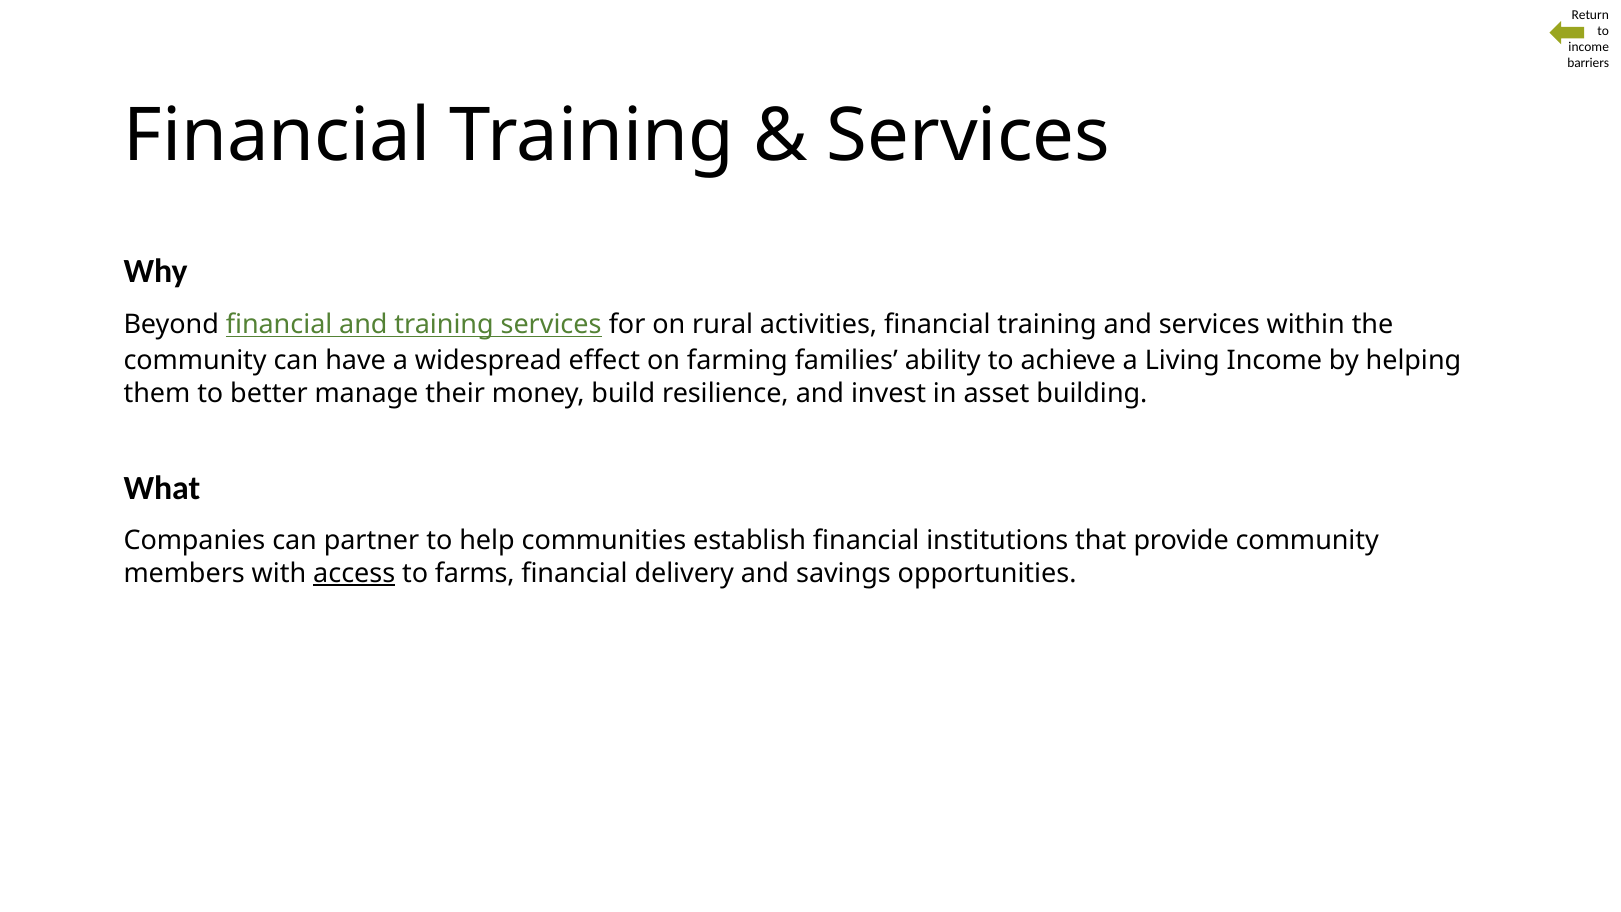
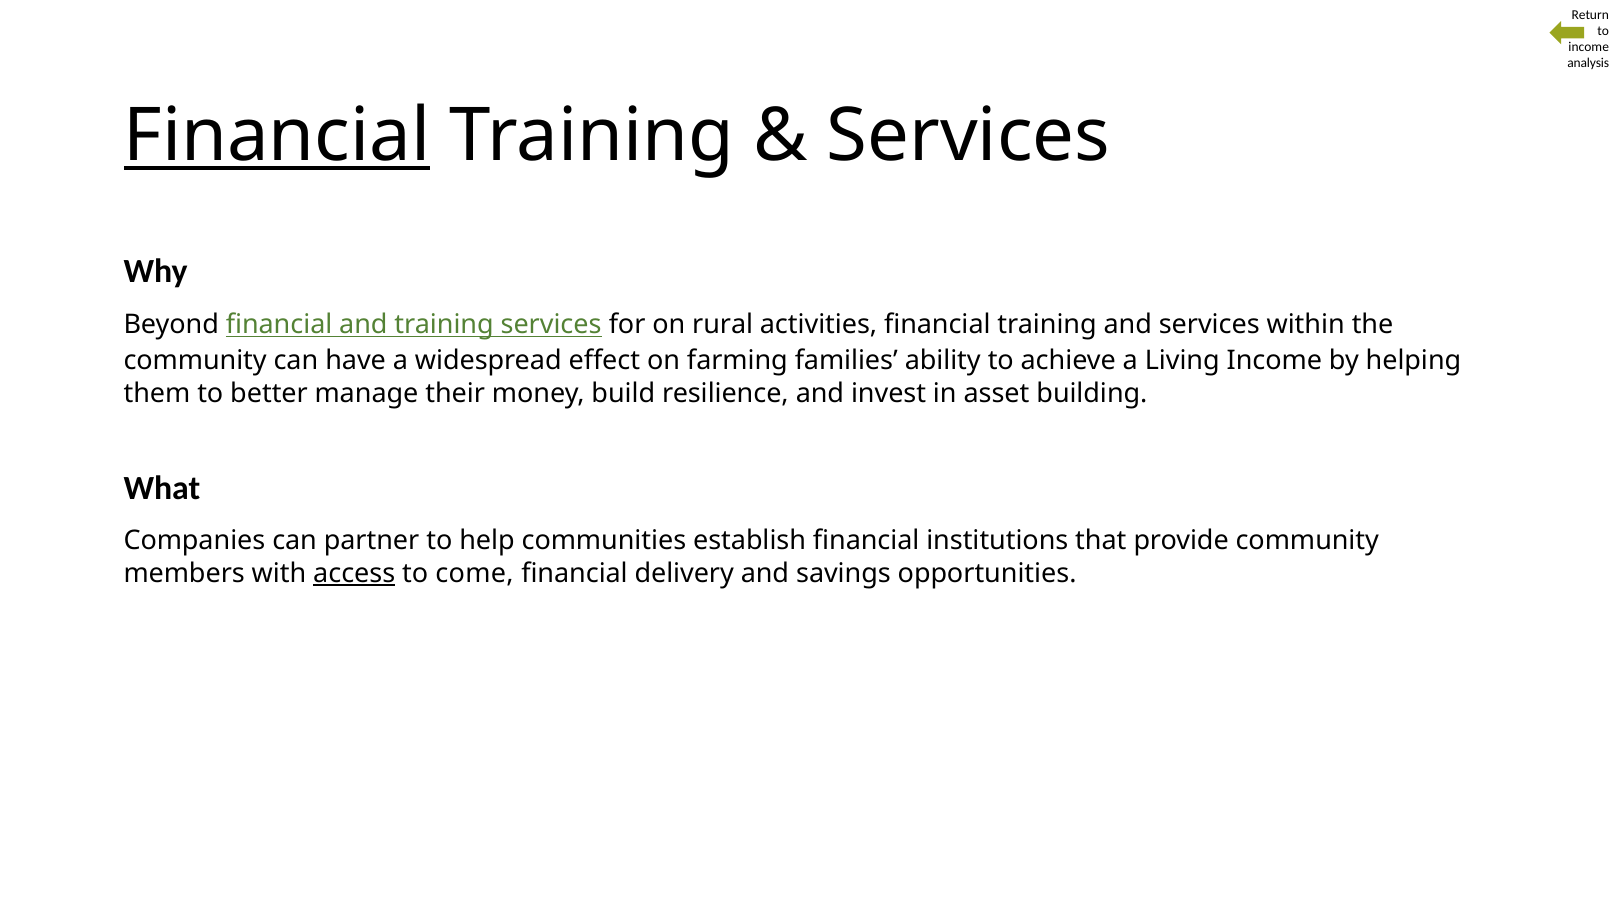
barriers: barriers -> analysis (1588, 64)
Financial underline: none -> present (277, 136)
farms: farms -> come (474, 573)
